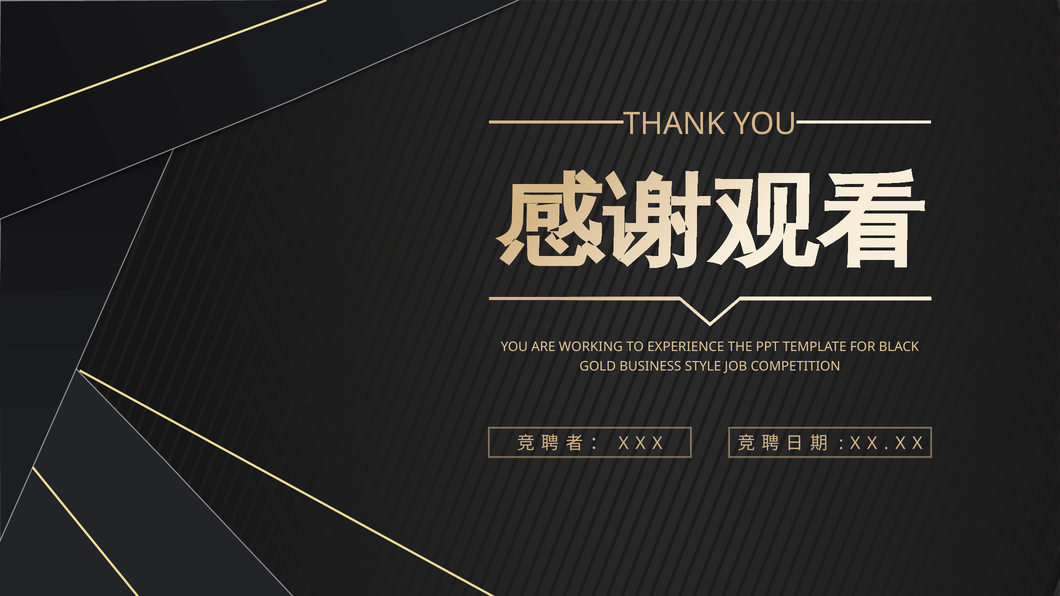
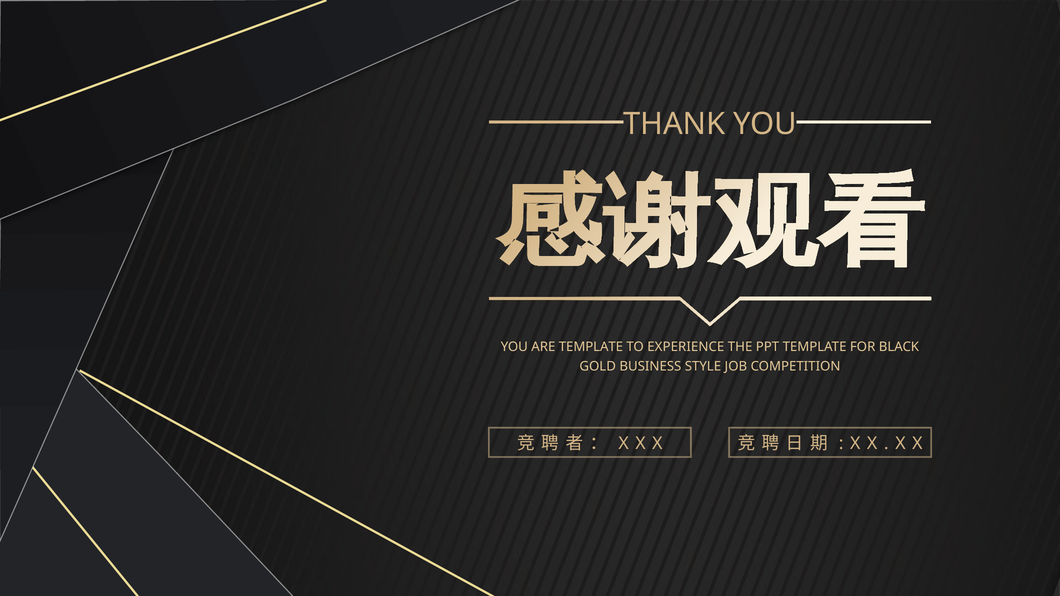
ARE WORKING: WORKING -> TEMPLATE (591, 347)
